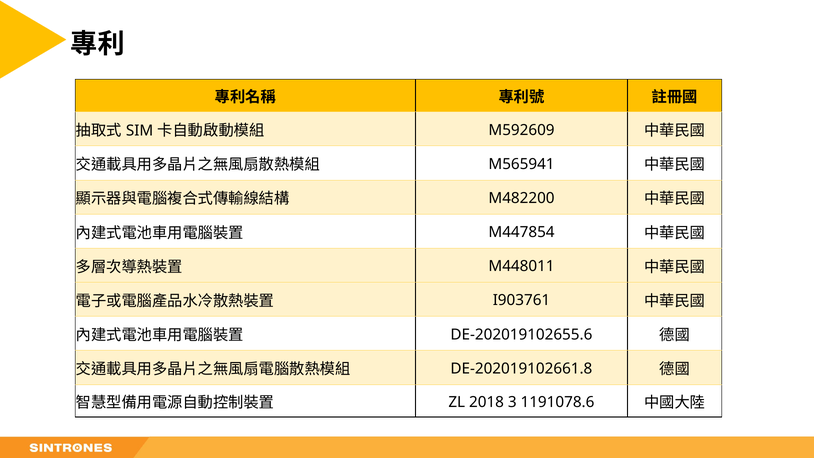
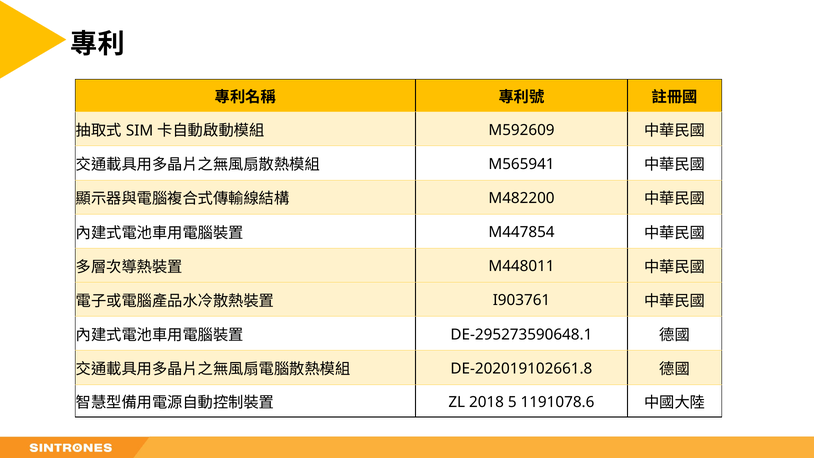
DE-202019102655.6: DE-202019102655.6 -> DE-295273590648.1 (521, 334)
3: 3 -> 5 (512, 402)
